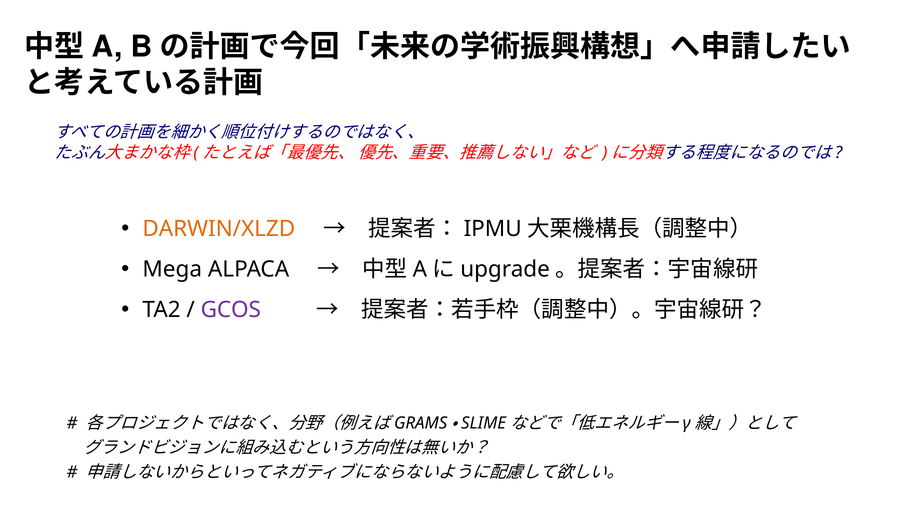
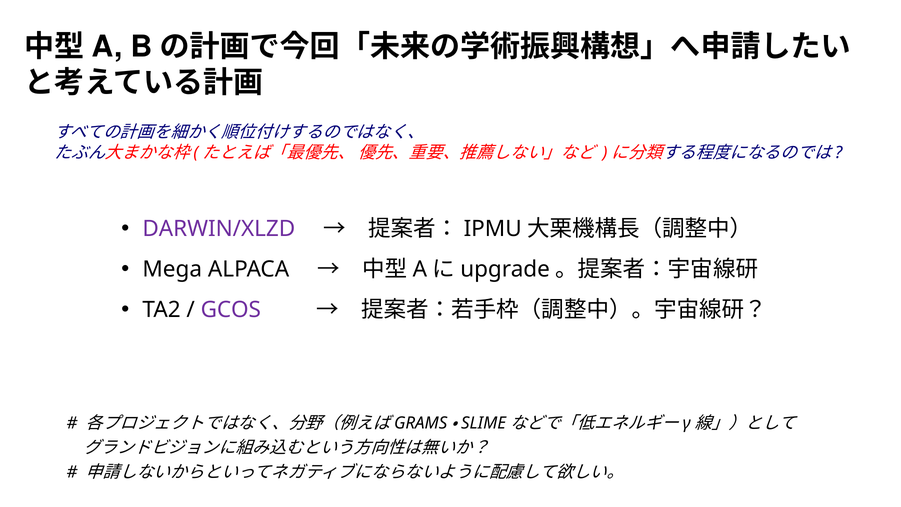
DARWIN/XLZD colour: orange -> purple (219, 229)
